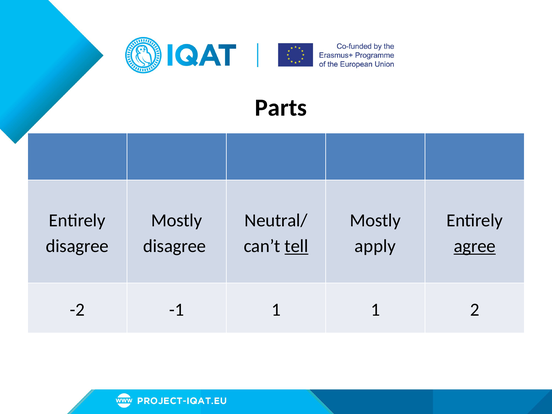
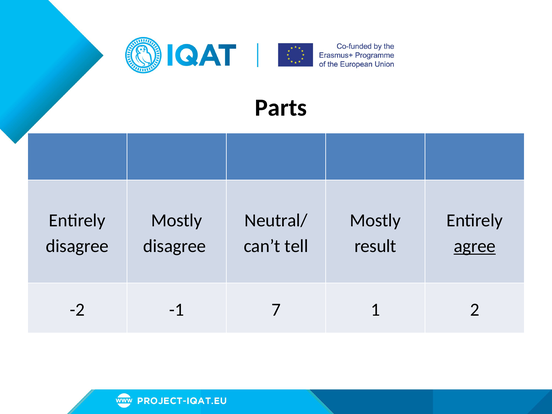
tell underline: present -> none (296, 246)
apply: apply -> result (375, 246)
-1 1: 1 -> 7 (276, 310)
